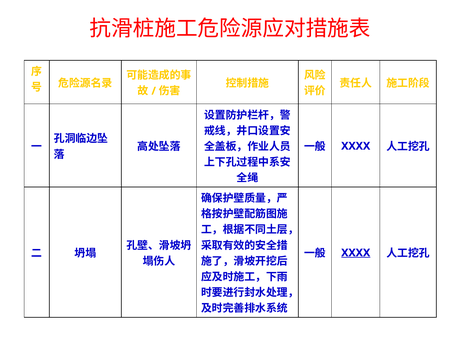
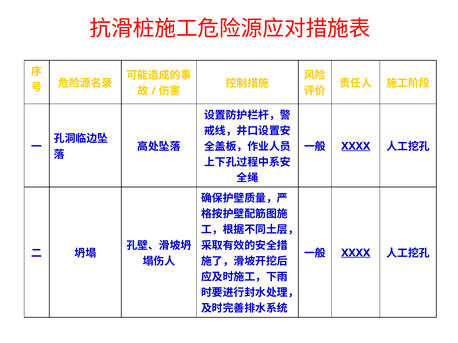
XXXX underline: none -> present (356, 146)
